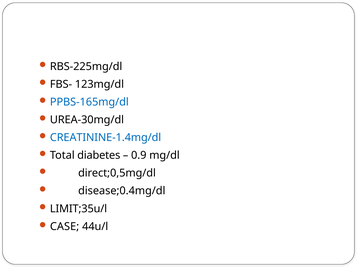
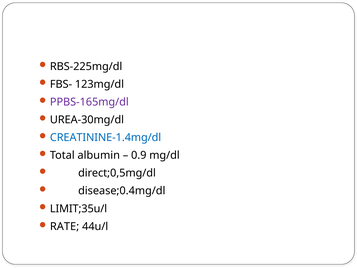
PPBS-165mg/dl colour: blue -> purple (89, 102)
diabetes: diabetes -> albumin (99, 155)
CASE: CASE -> RATE (65, 226)
